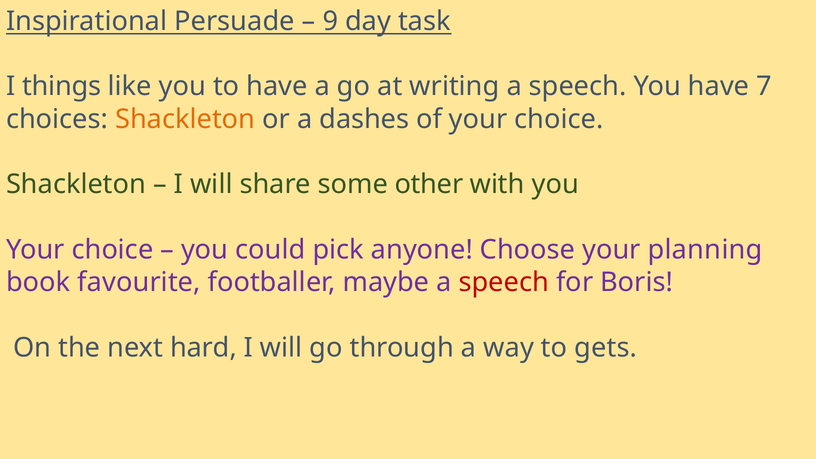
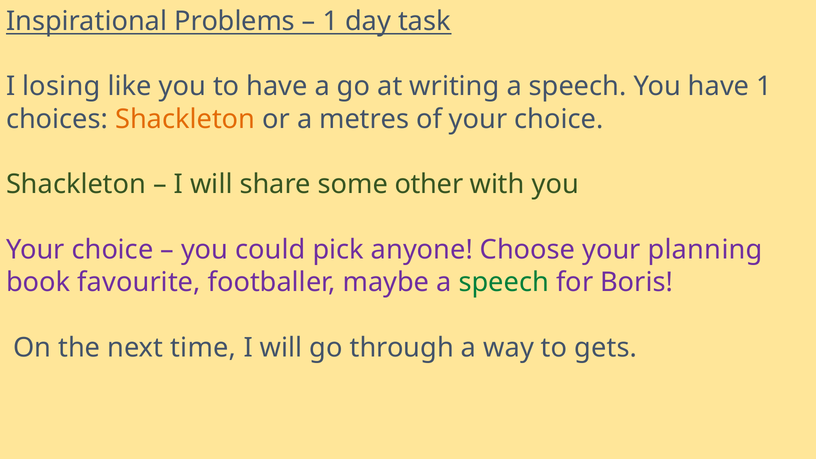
Persuade: Persuade -> Problems (235, 21)
9: 9 -> 1 (330, 21)
things: things -> losing (61, 87)
have 7: 7 -> 1 (764, 87)
dashes: dashes -> metres (364, 119)
speech colour: red -> green (504, 282)
hard: hard -> time (203, 348)
